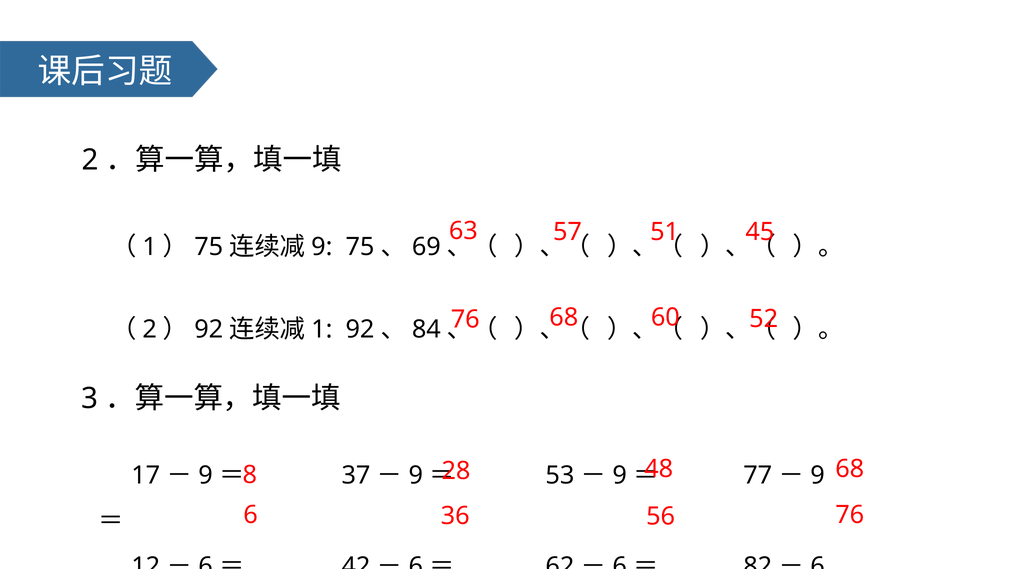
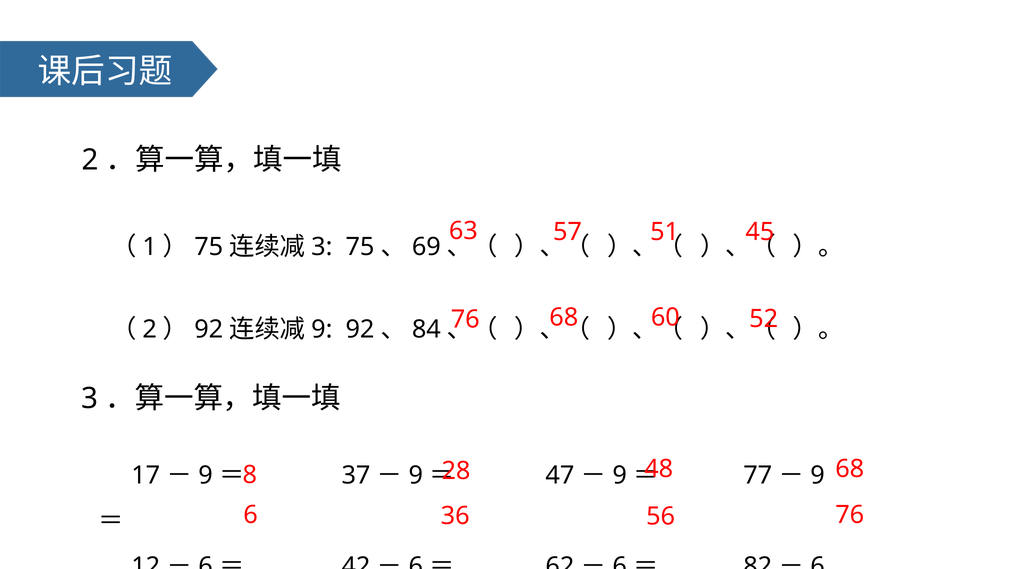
9: 9 -> 3 (322, 247)
1: 1 -> 9 (322, 329)
53: 53 -> 47 (560, 476)
